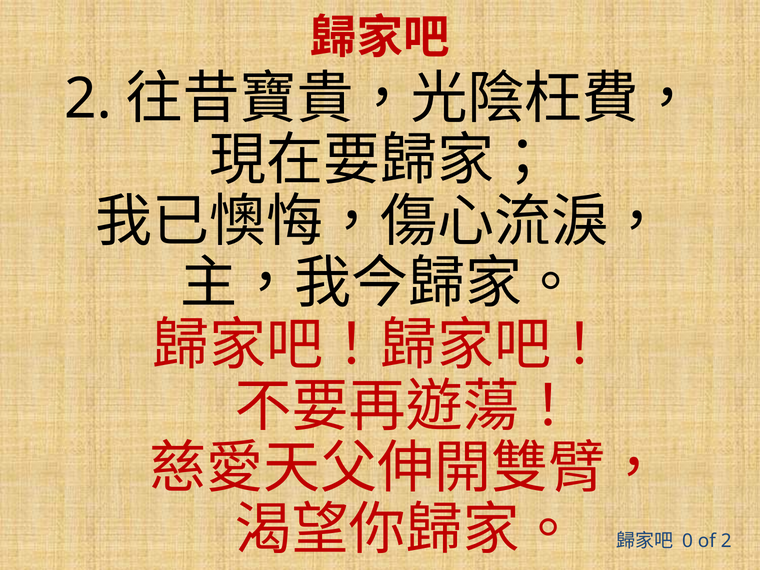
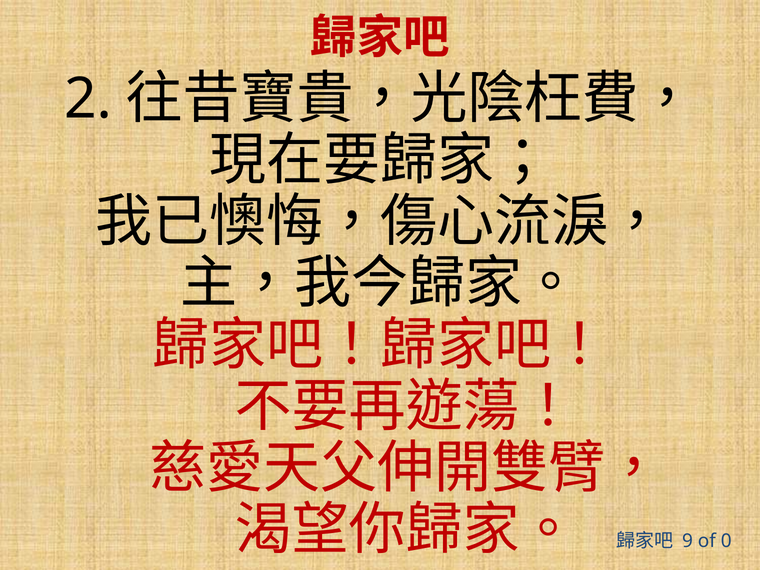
0: 0 -> 9 (687, 541)
of 2: 2 -> 0 (726, 541)
